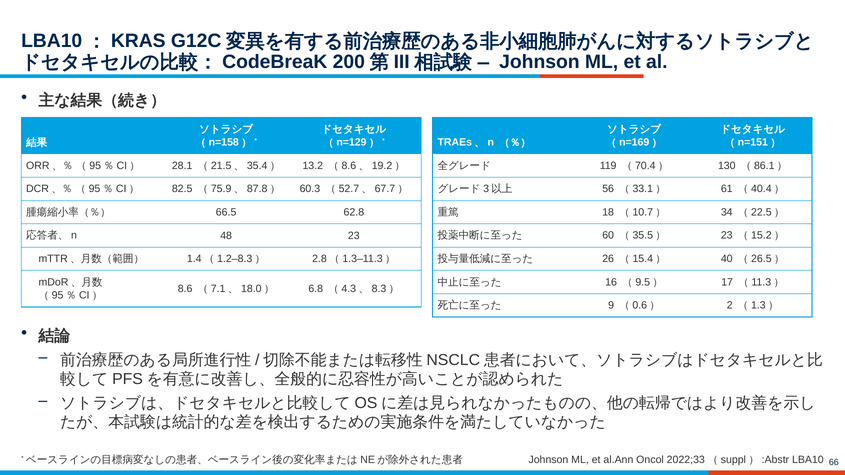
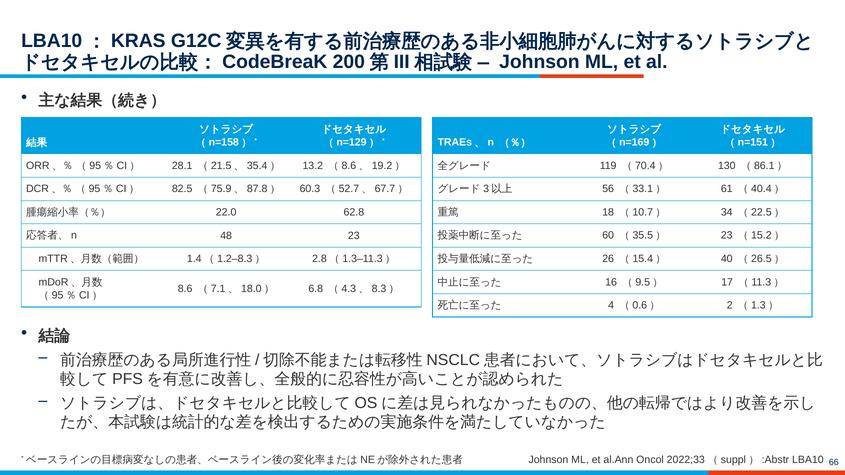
66.5: 66.5 -> 22.0 (226, 213)
9: 9 -> 4 (611, 306)
